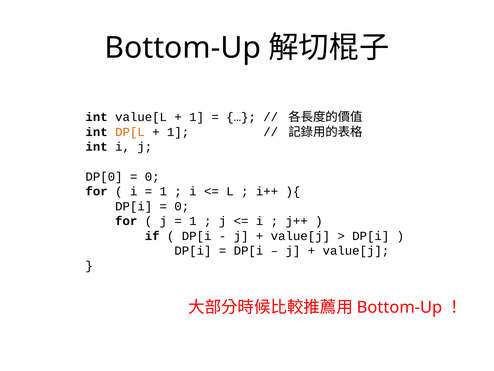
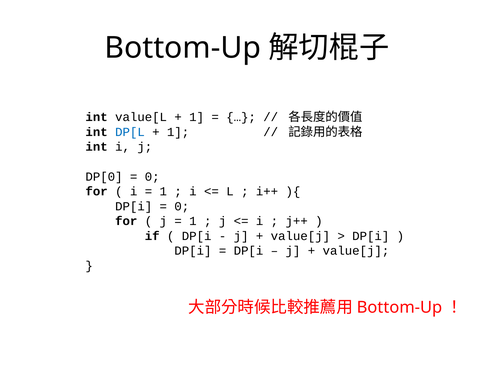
DP[L colour: orange -> blue (130, 132)
